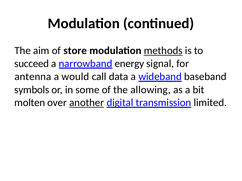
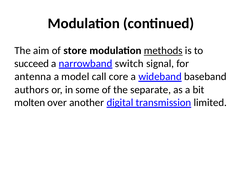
energy: energy -> switch (129, 64)
would: would -> model (75, 77)
data: data -> core (119, 77)
symbols: symbols -> authors (32, 90)
allowing: allowing -> separate (151, 90)
another underline: present -> none (87, 103)
